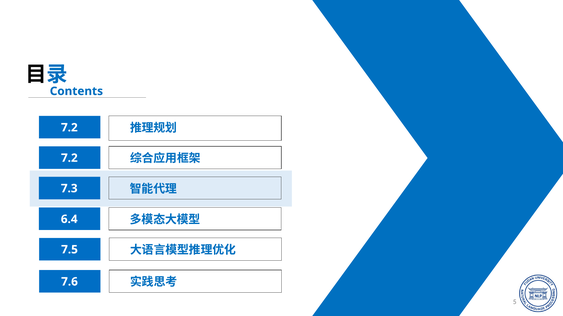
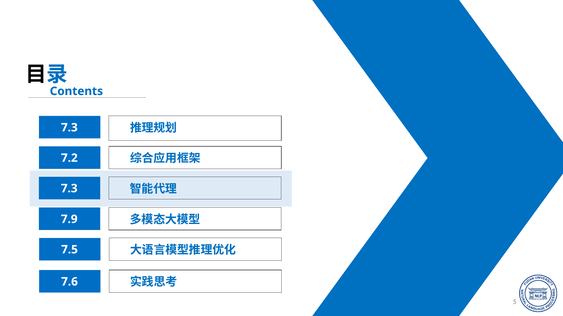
7.2: 7.2 -> 7.3 (69, 128)
6.4: 6.4 -> 7.9 (69, 220)
